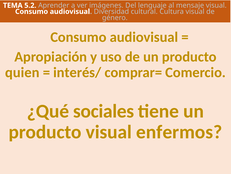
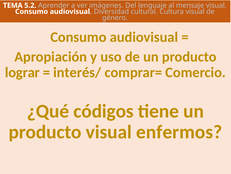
quien: quien -> lograr (22, 72)
sociales: sociales -> códigos (104, 111)
